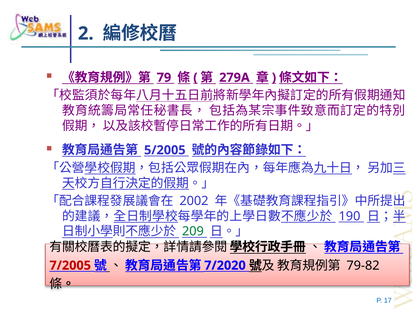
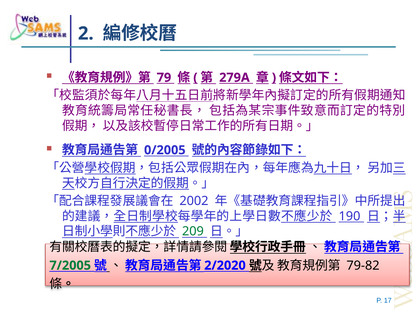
5/2005: 5/2005 -> 0/2005 (165, 150)
7/2005 colour: red -> green (70, 265)
7/2020: 7/2020 -> 2/2020 (225, 265)
